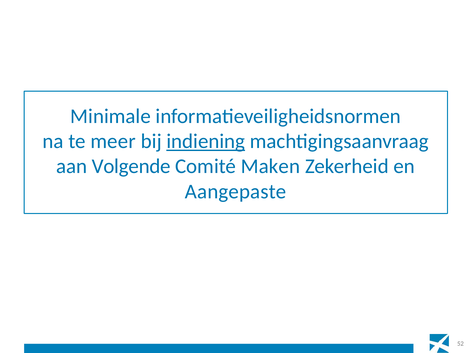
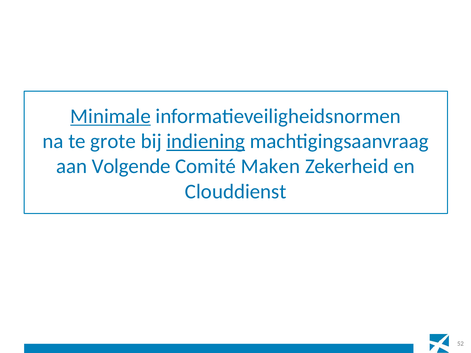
Minimale underline: none -> present (111, 116)
meer: meer -> grote (113, 141)
Aangepaste: Aangepaste -> Clouddienst (236, 192)
